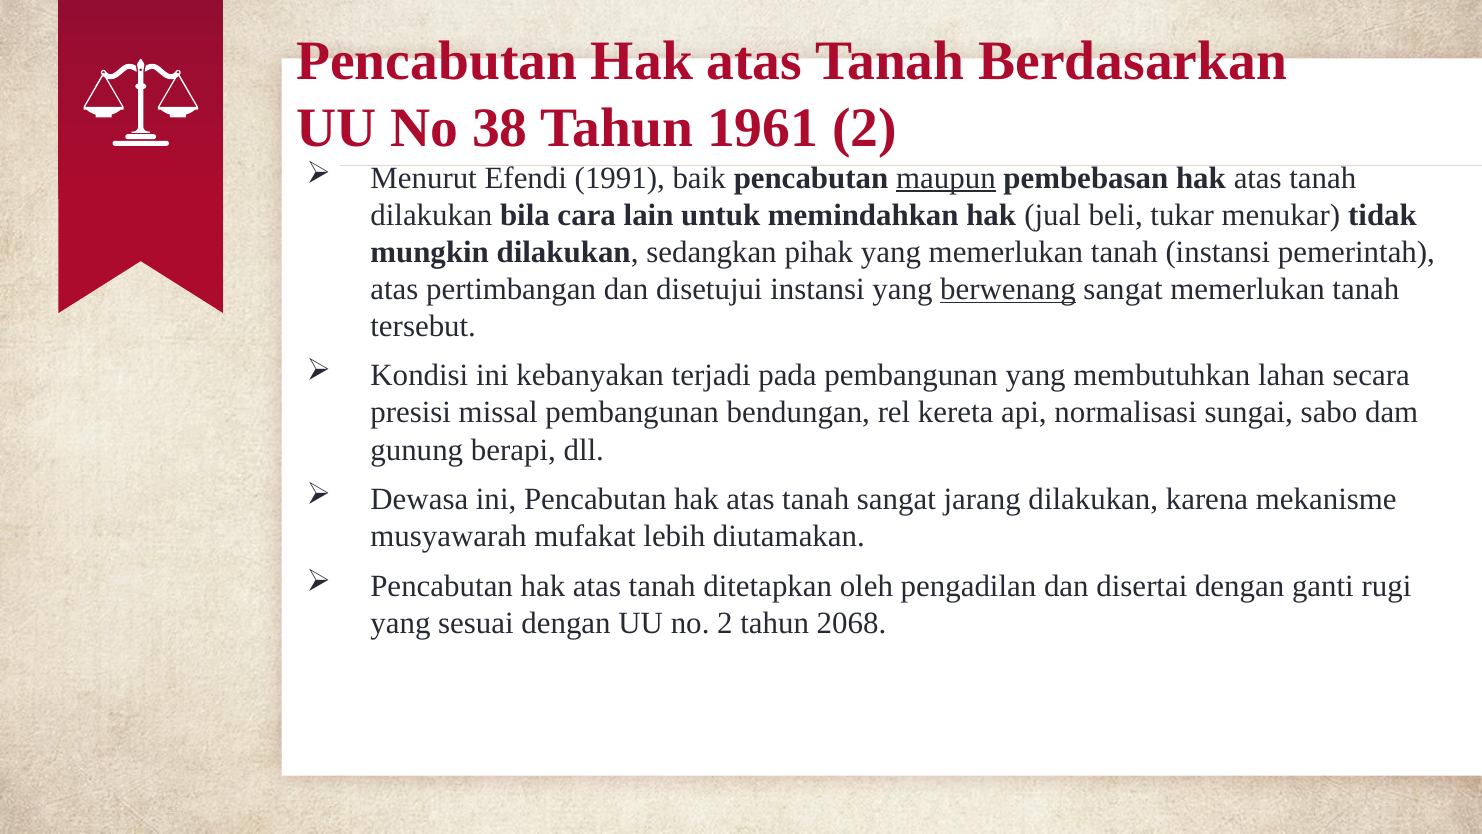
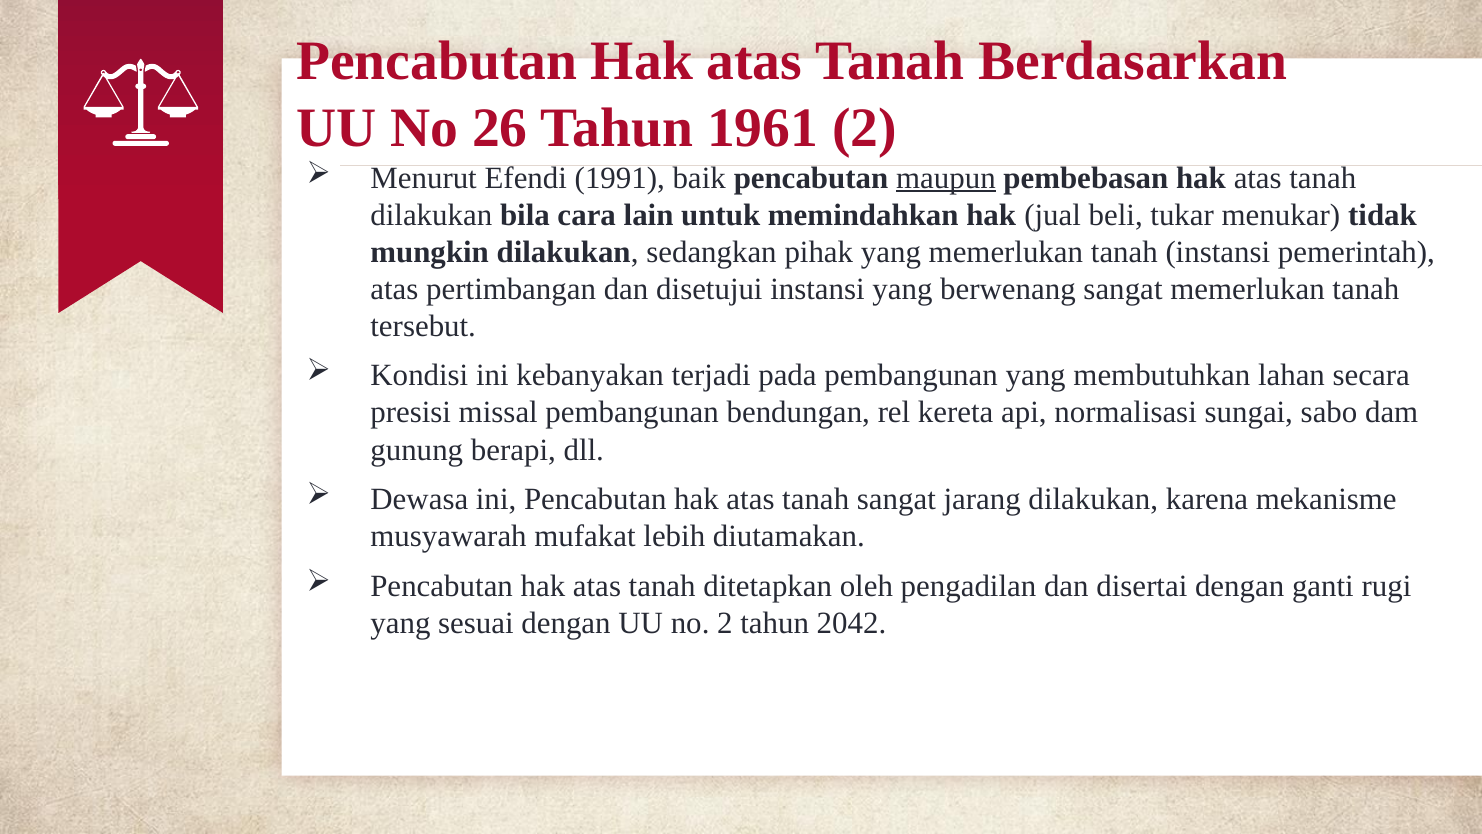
38: 38 -> 26 (500, 128)
berwenang underline: present -> none (1008, 289)
2068: 2068 -> 2042 (852, 623)
